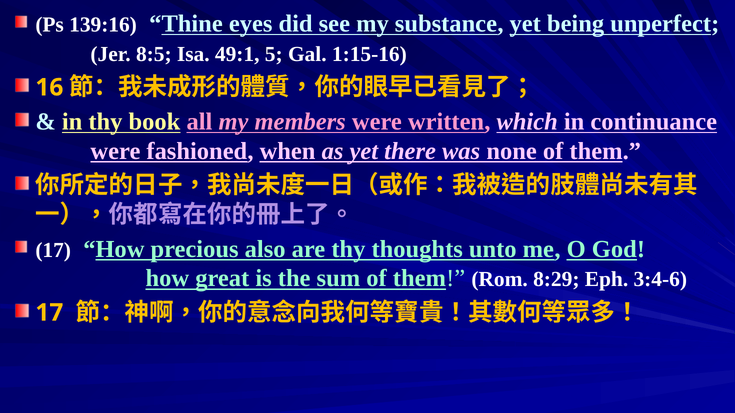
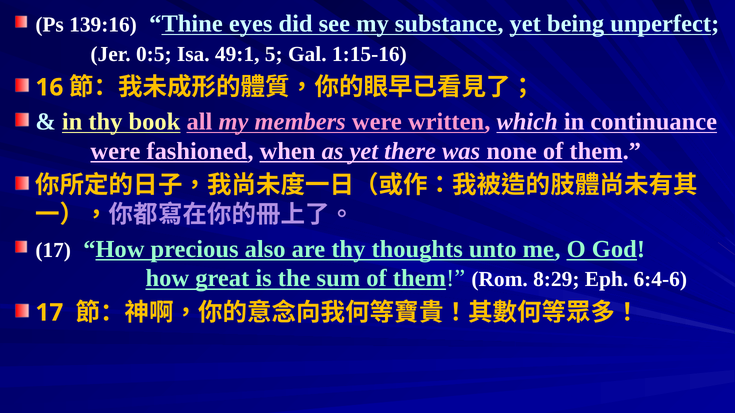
8:5: 8:5 -> 0:5 (154, 54)
3:4-6: 3:4-6 -> 6:4-6 (660, 280)
